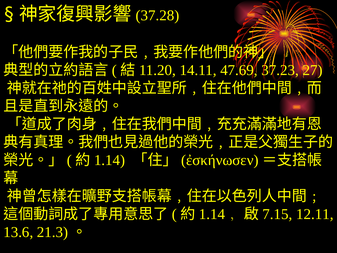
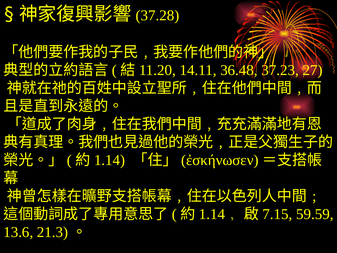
47.69: 47.69 -> 36.48 (239, 70)
12.11: 12.11 -> 59.59 (315, 214)
